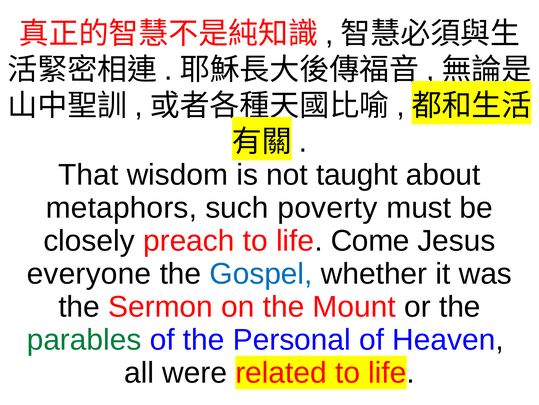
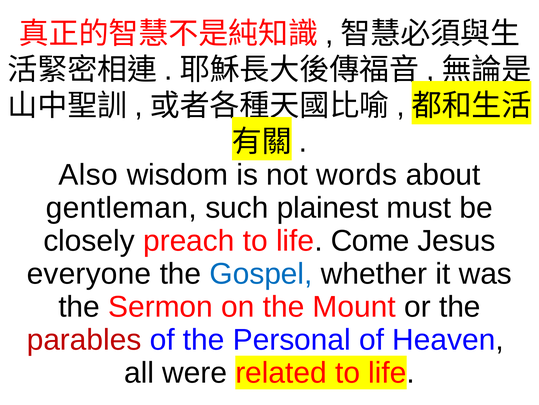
That: That -> Also (88, 175)
taught: taught -> words (357, 175)
metaphors: metaphors -> gentleman (121, 208)
poverty: poverty -> plainest (328, 208)
parables colour: green -> red (84, 339)
